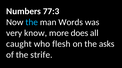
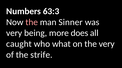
77:3: 77:3 -> 63:3 (51, 11)
the colour: light blue -> pink (32, 22)
Words: Words -> Sinner (71, 22)
know: know -> being (36, 33)
flesh: flesh -> what (61, 44)
the asks: asks -> very (107, 44)
